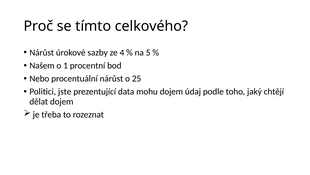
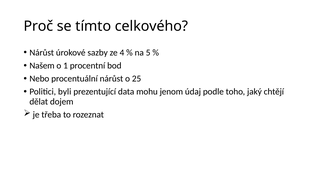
jste: jste -> byli (65, 91)
mohu dojem: dojem -> jenom (171, 91)
